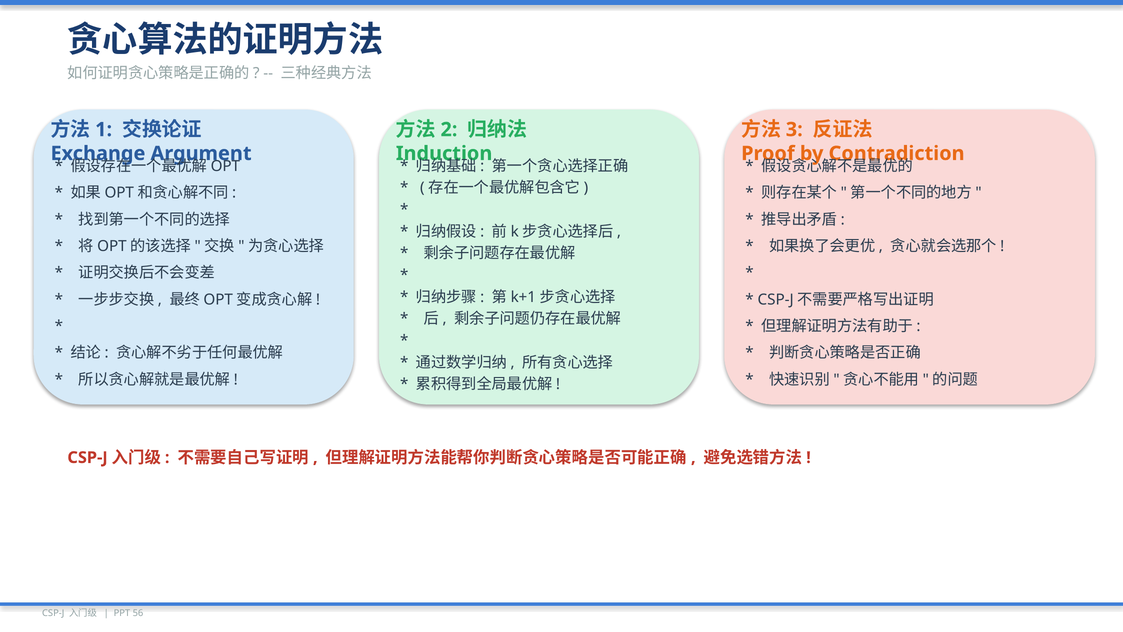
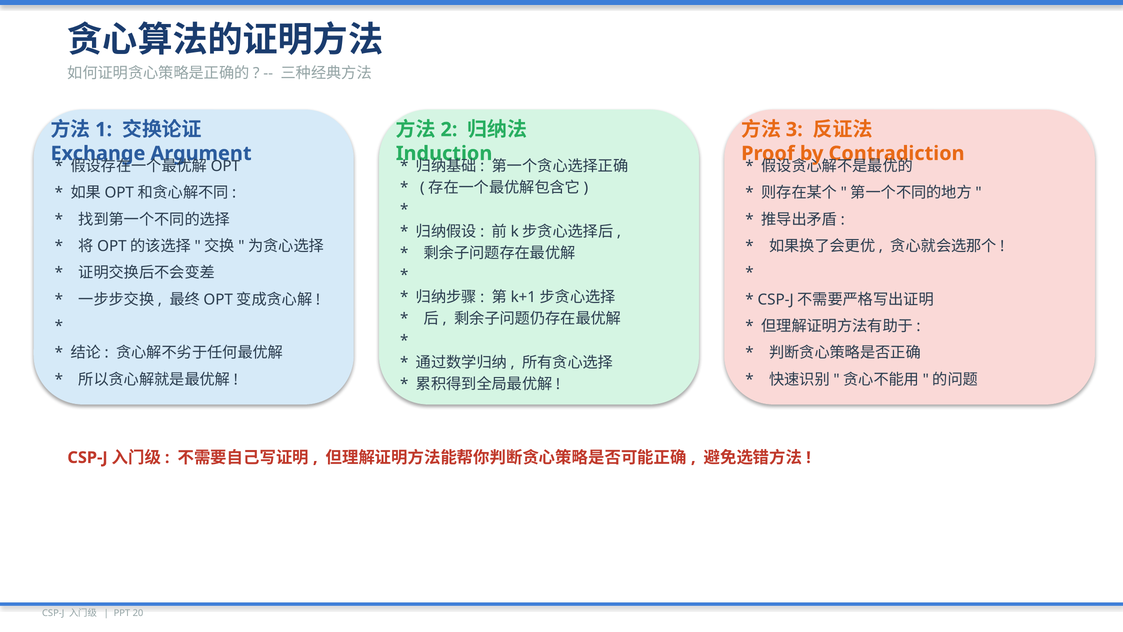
56: 56 -> 20 (138, 613)
